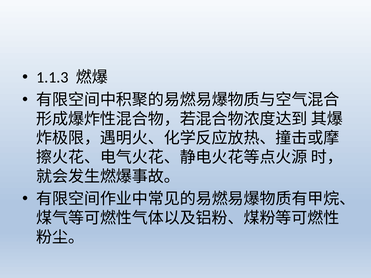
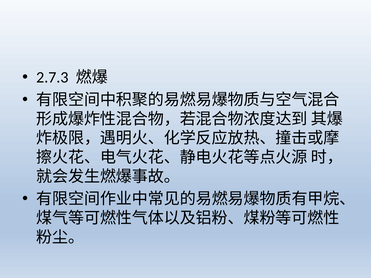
1.1.3: 1.1.3 -> 2.7.3 (52, 77)
